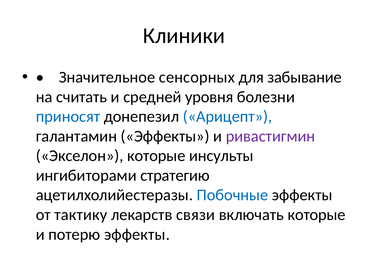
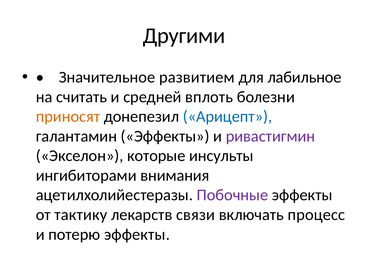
Клиники: Клиники -> Другими (184, 36)
сенсорных: сенсорных -> развитием (197, 77)
забывание: забывание -> лабильное (305, 77)
уровня: уровня -> вплоть (209, 97)
приносят colour: blue -> orange (68, 117)
стратегию: стратегию -> внимания (175, 175)
Побочные colour: blue -> purple (232, 195)
включать которые: которые -> процесс (316, 215)
